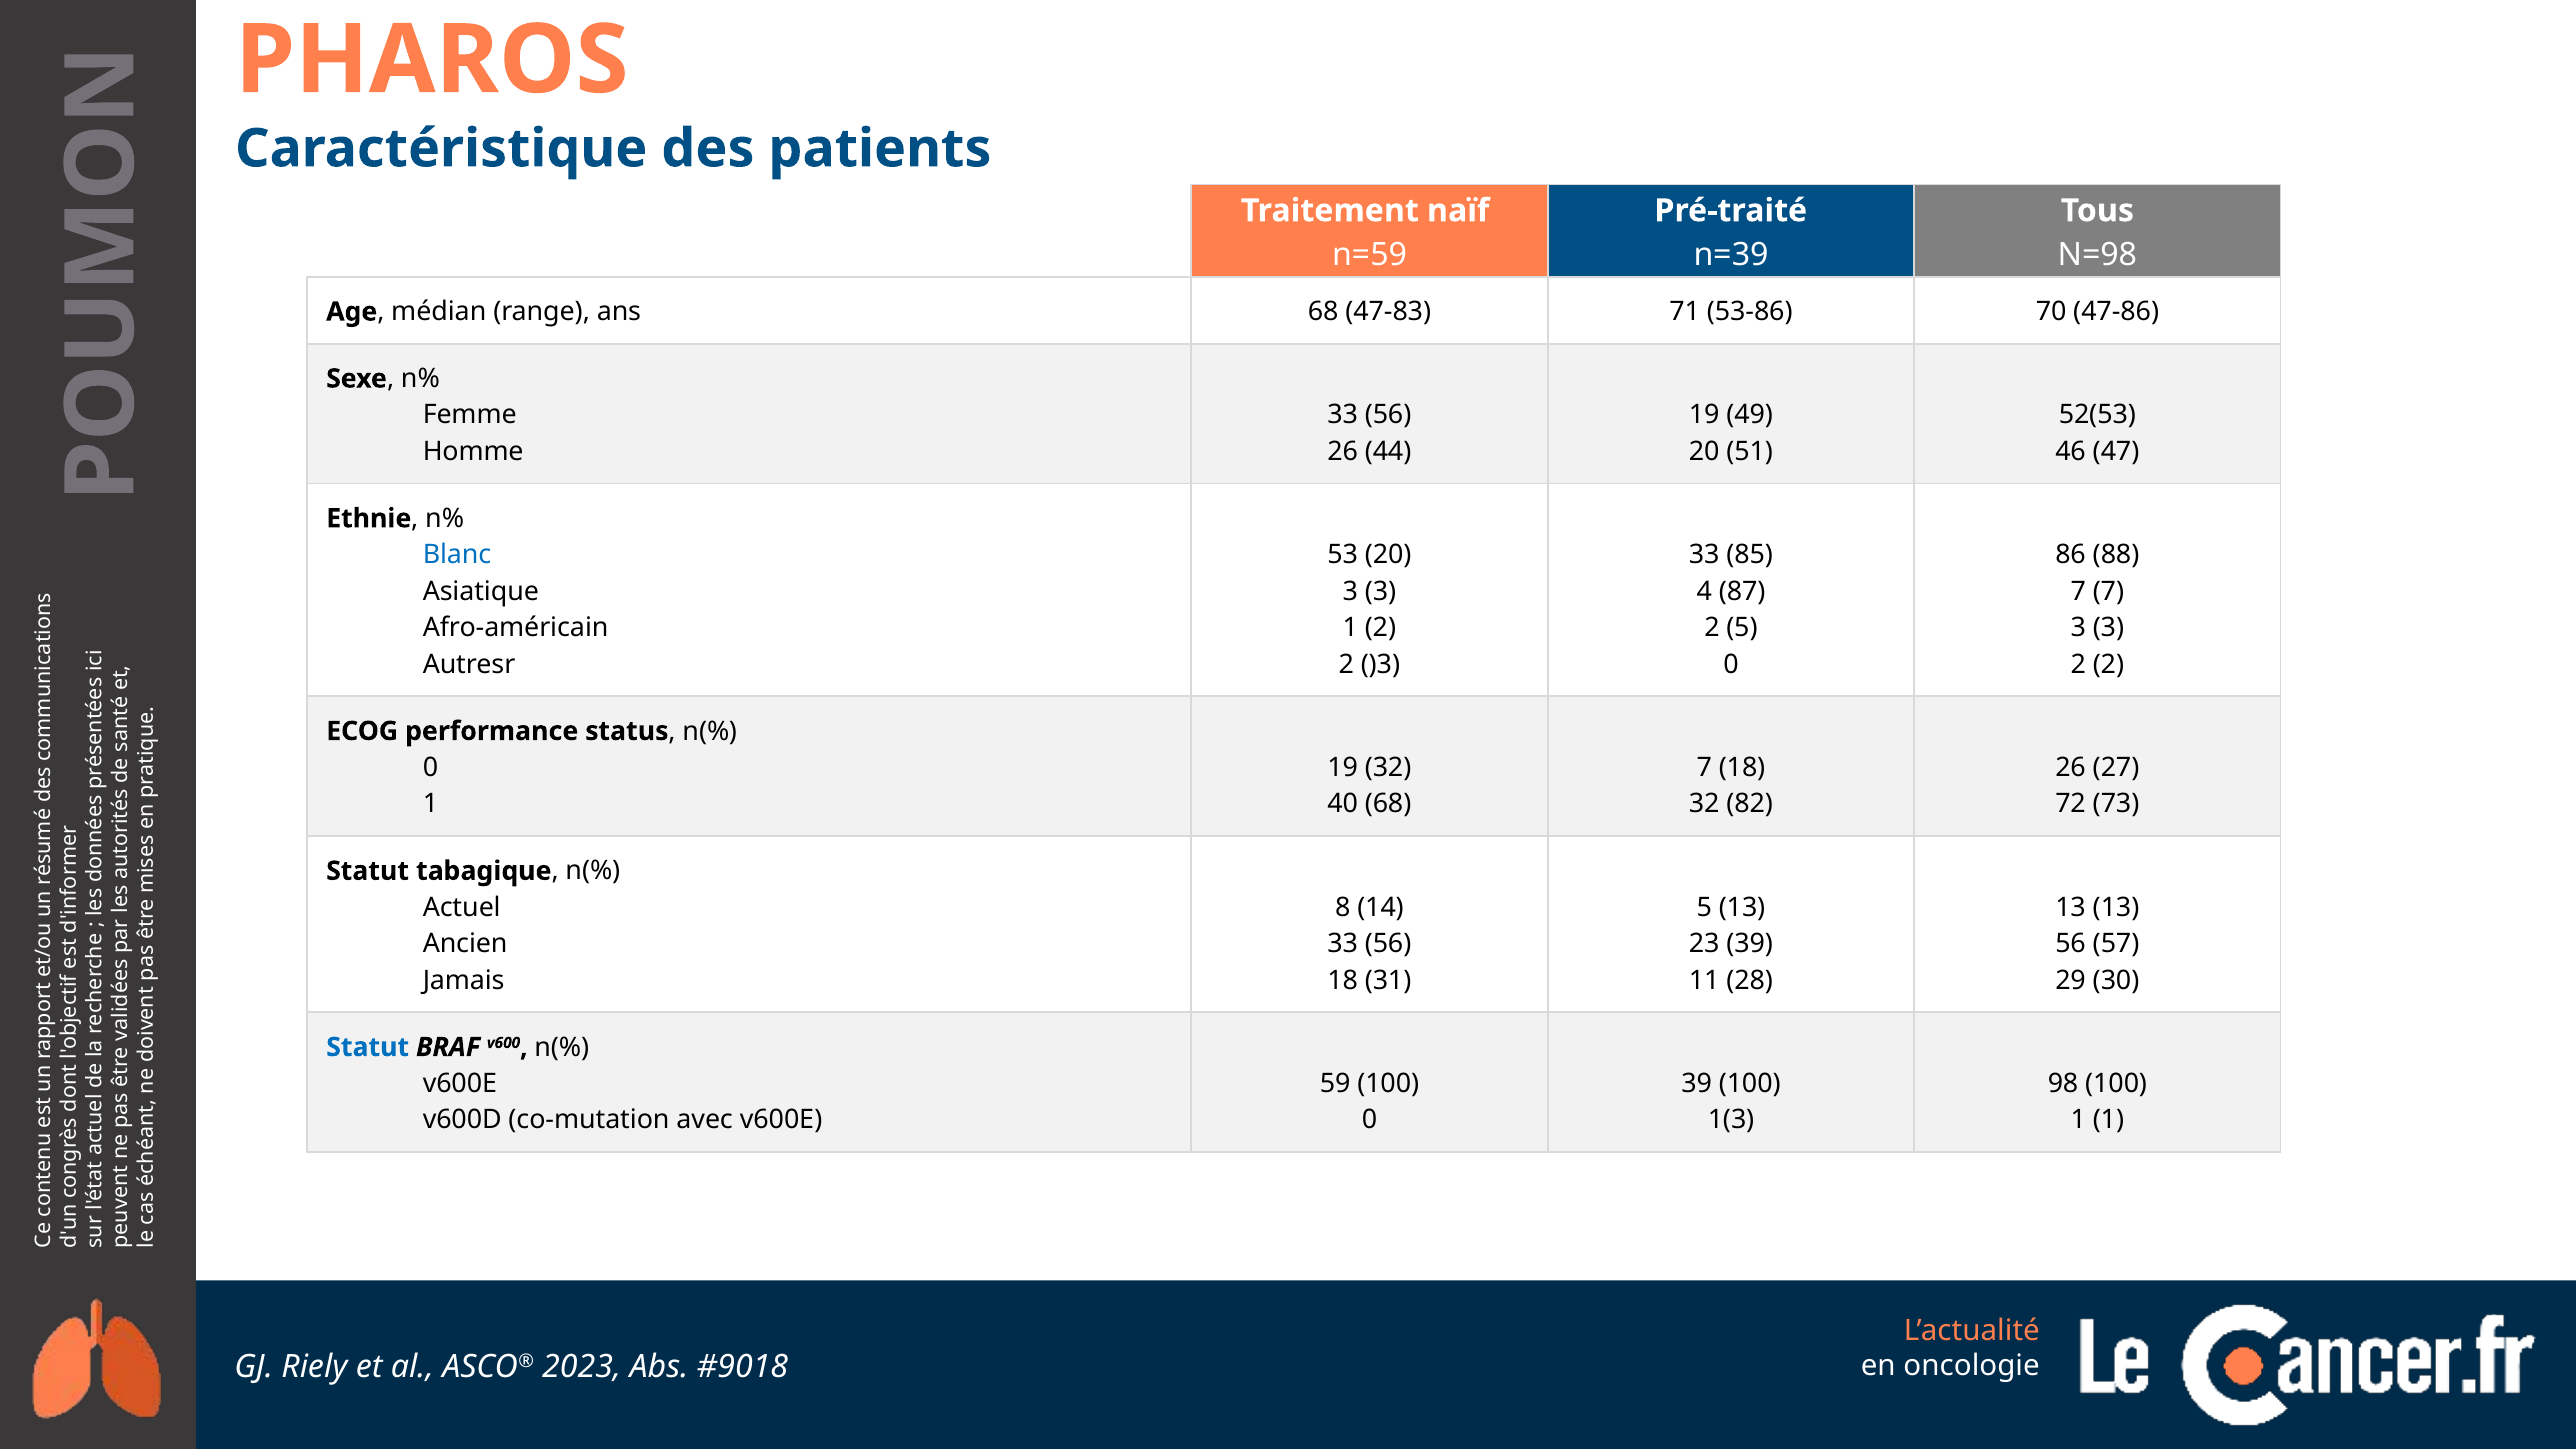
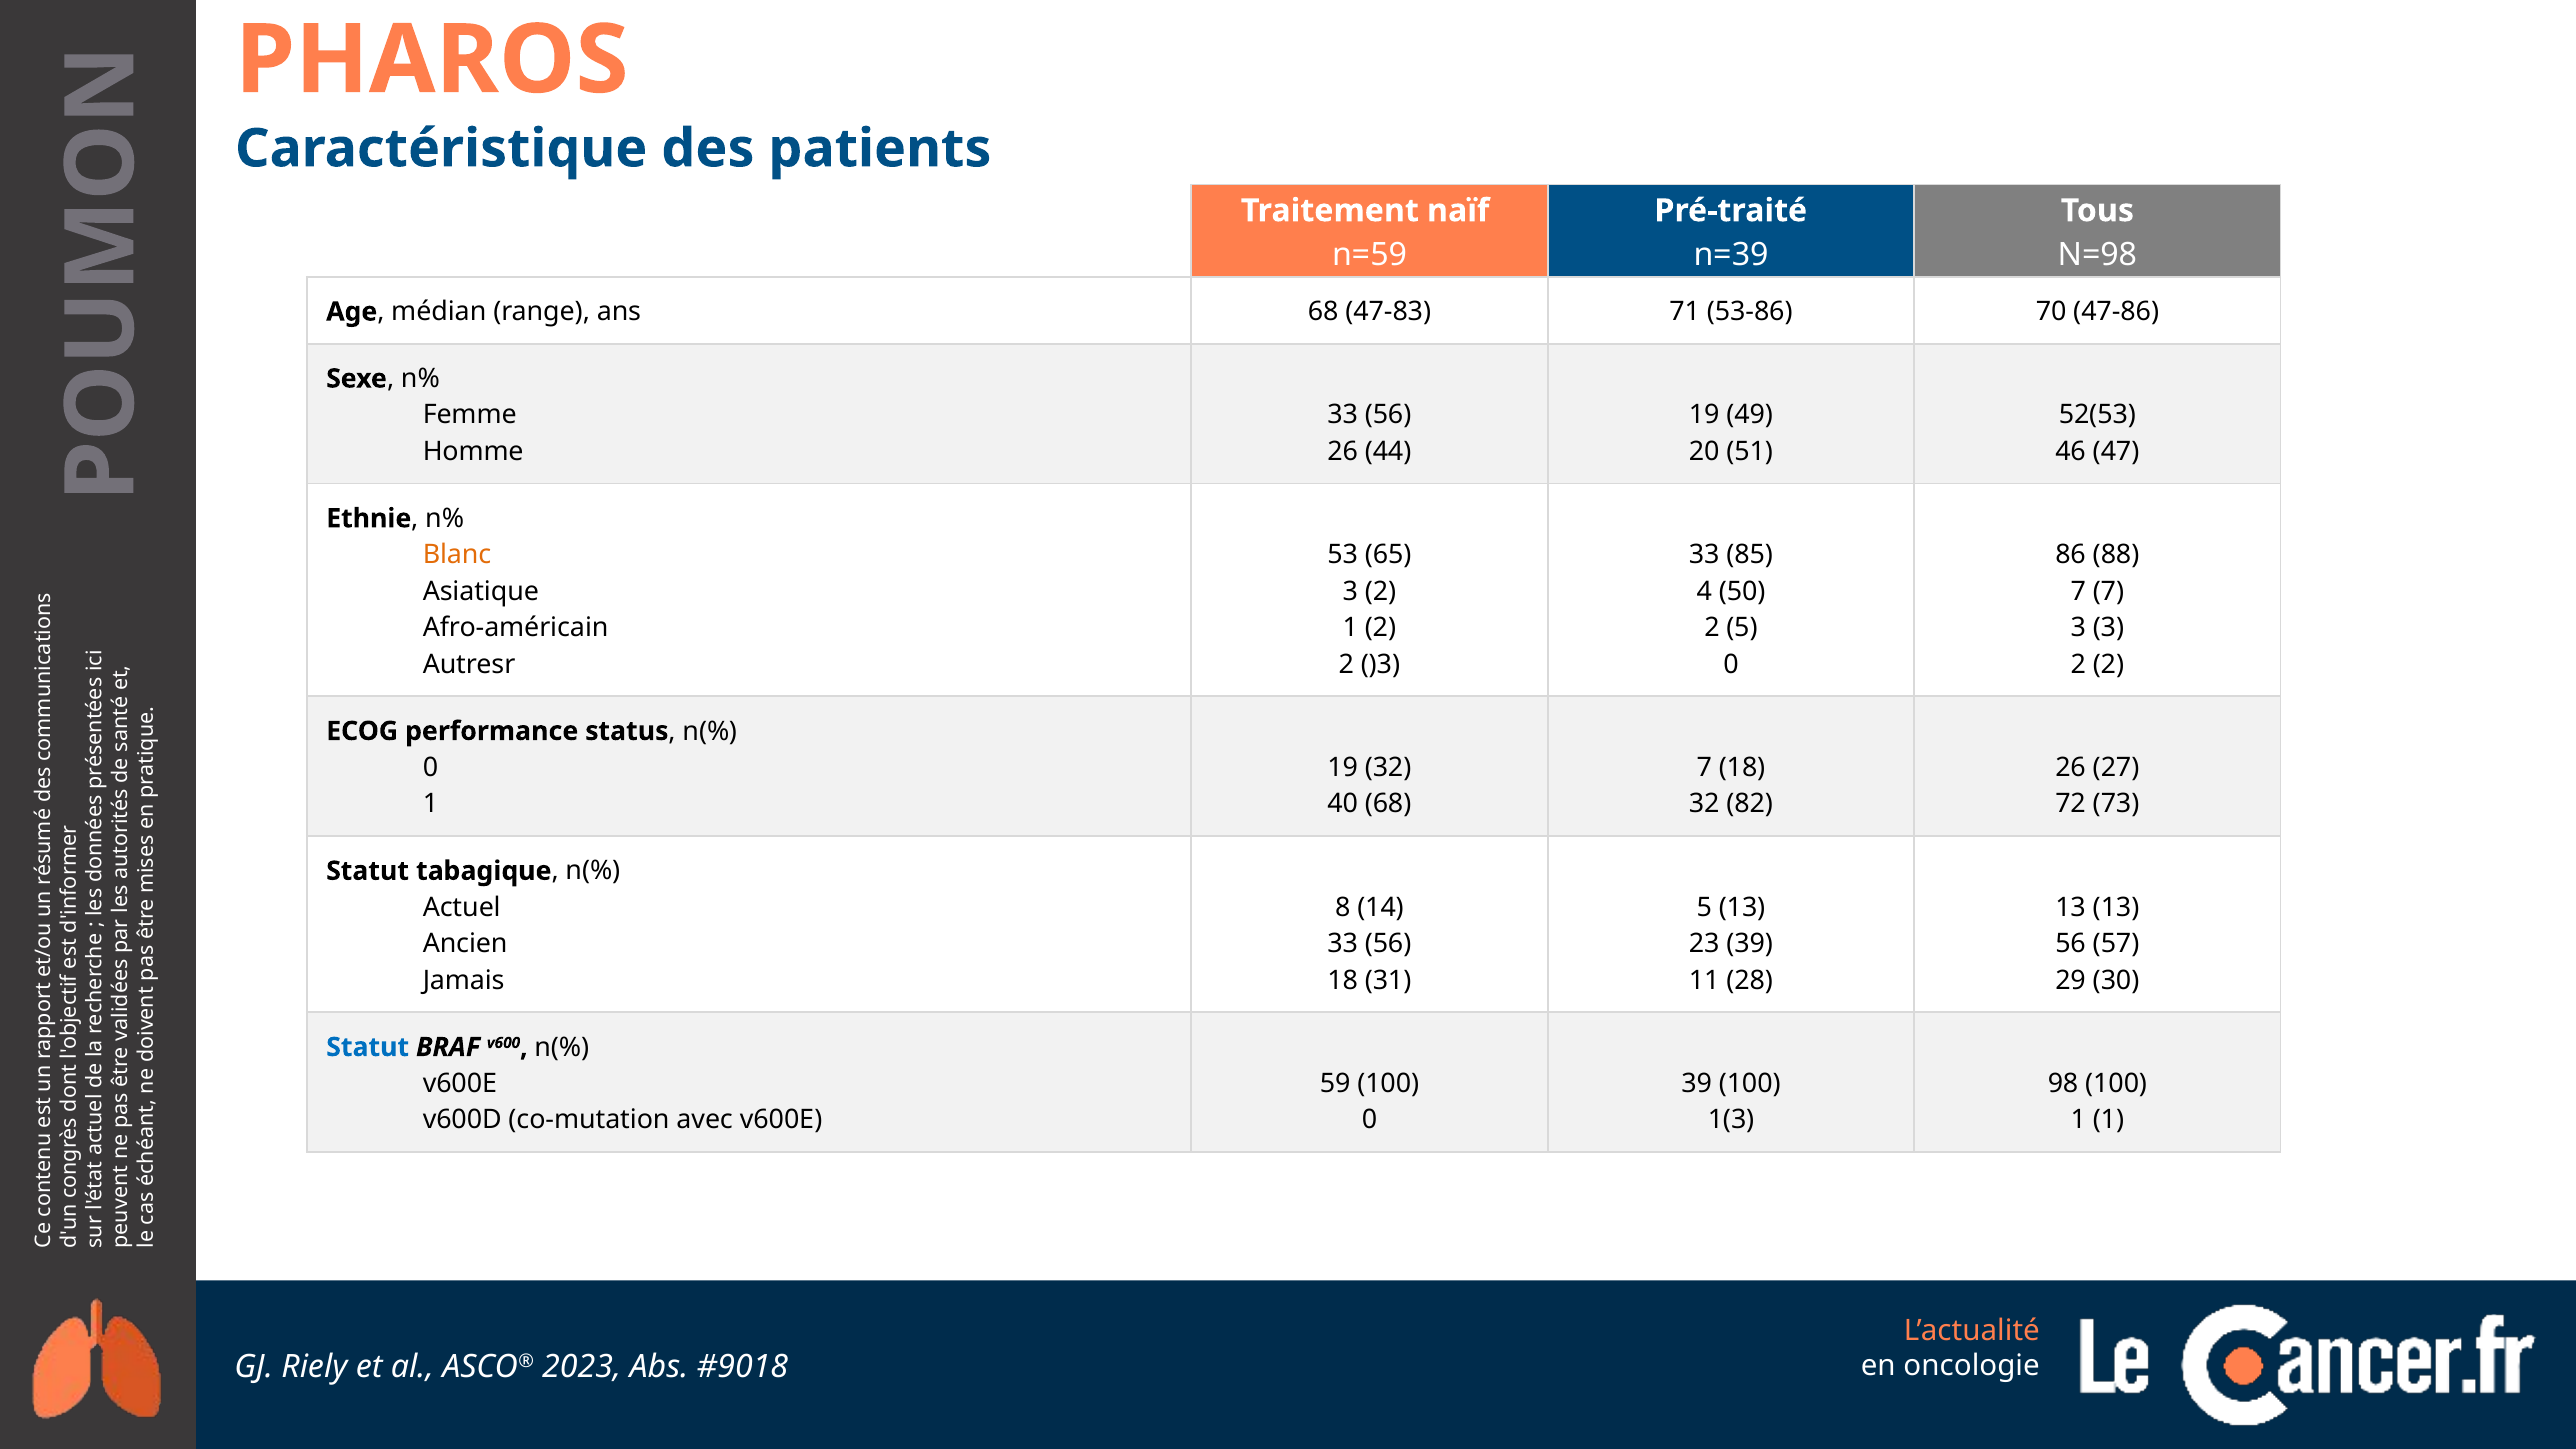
Blanc colour: blue -> orange (457, 555)
53 20: 20 -> 65 (1388, 555)
3: 3 -> 2 (1381, 591)
87: 87 -> 50 (1742, 591)
